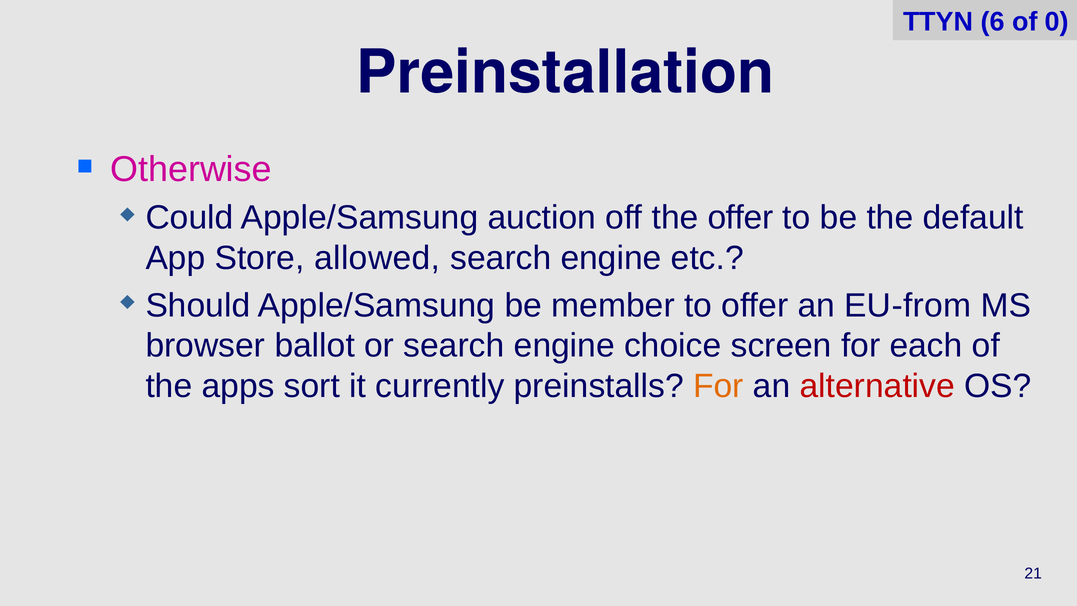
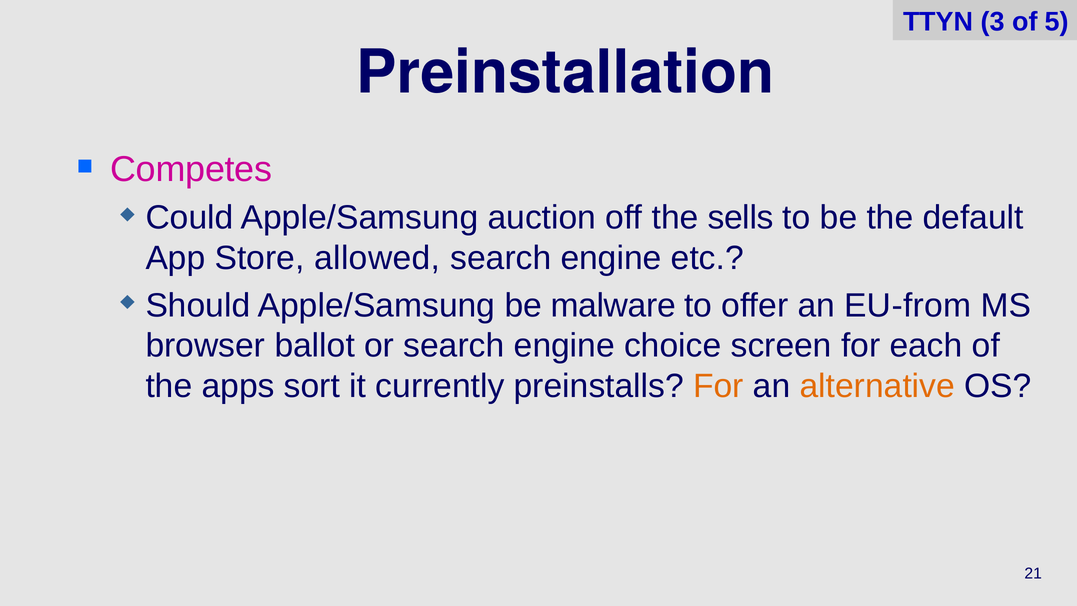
6: 6 -> 3 (993, 22)
0: 0 -> 5 (1057, 22)
Otherwise: Otherwise -> Competes (191, 169)
the offer: offer -> sells (741, 218)
member: member -> malware (613, 305)
alternative colour: red -> orange (877, 386)
